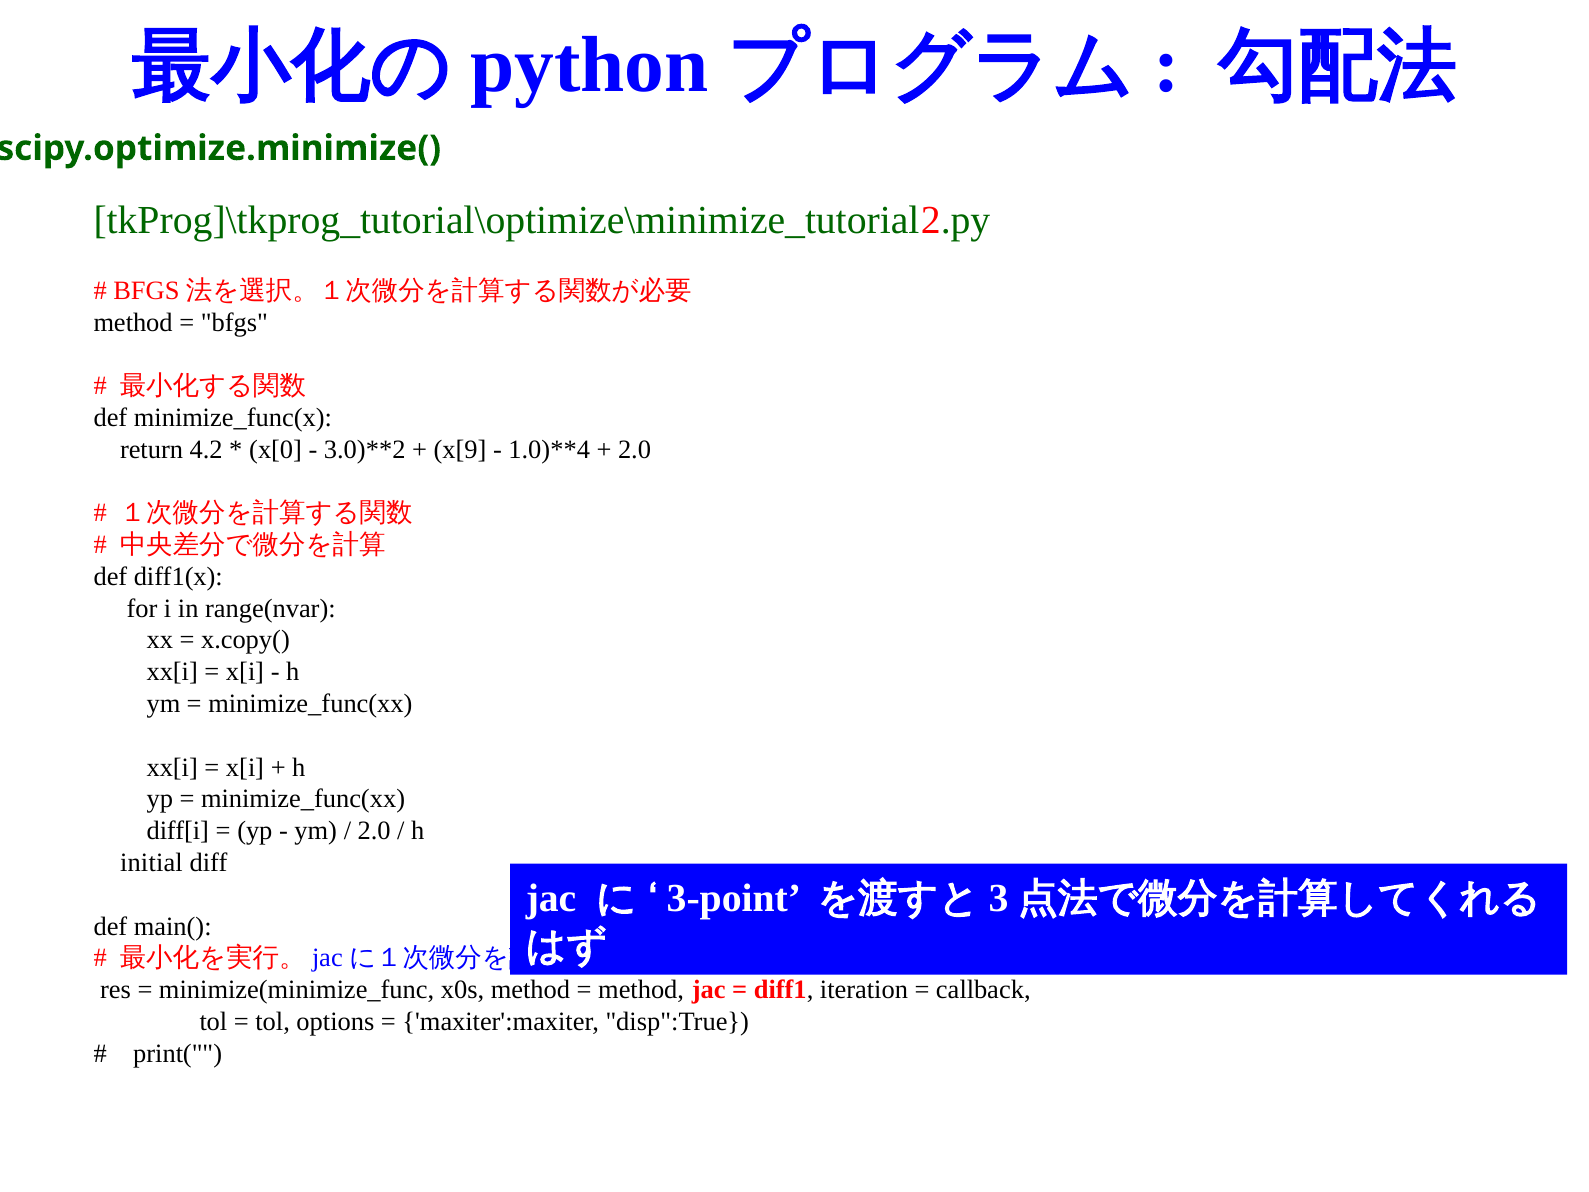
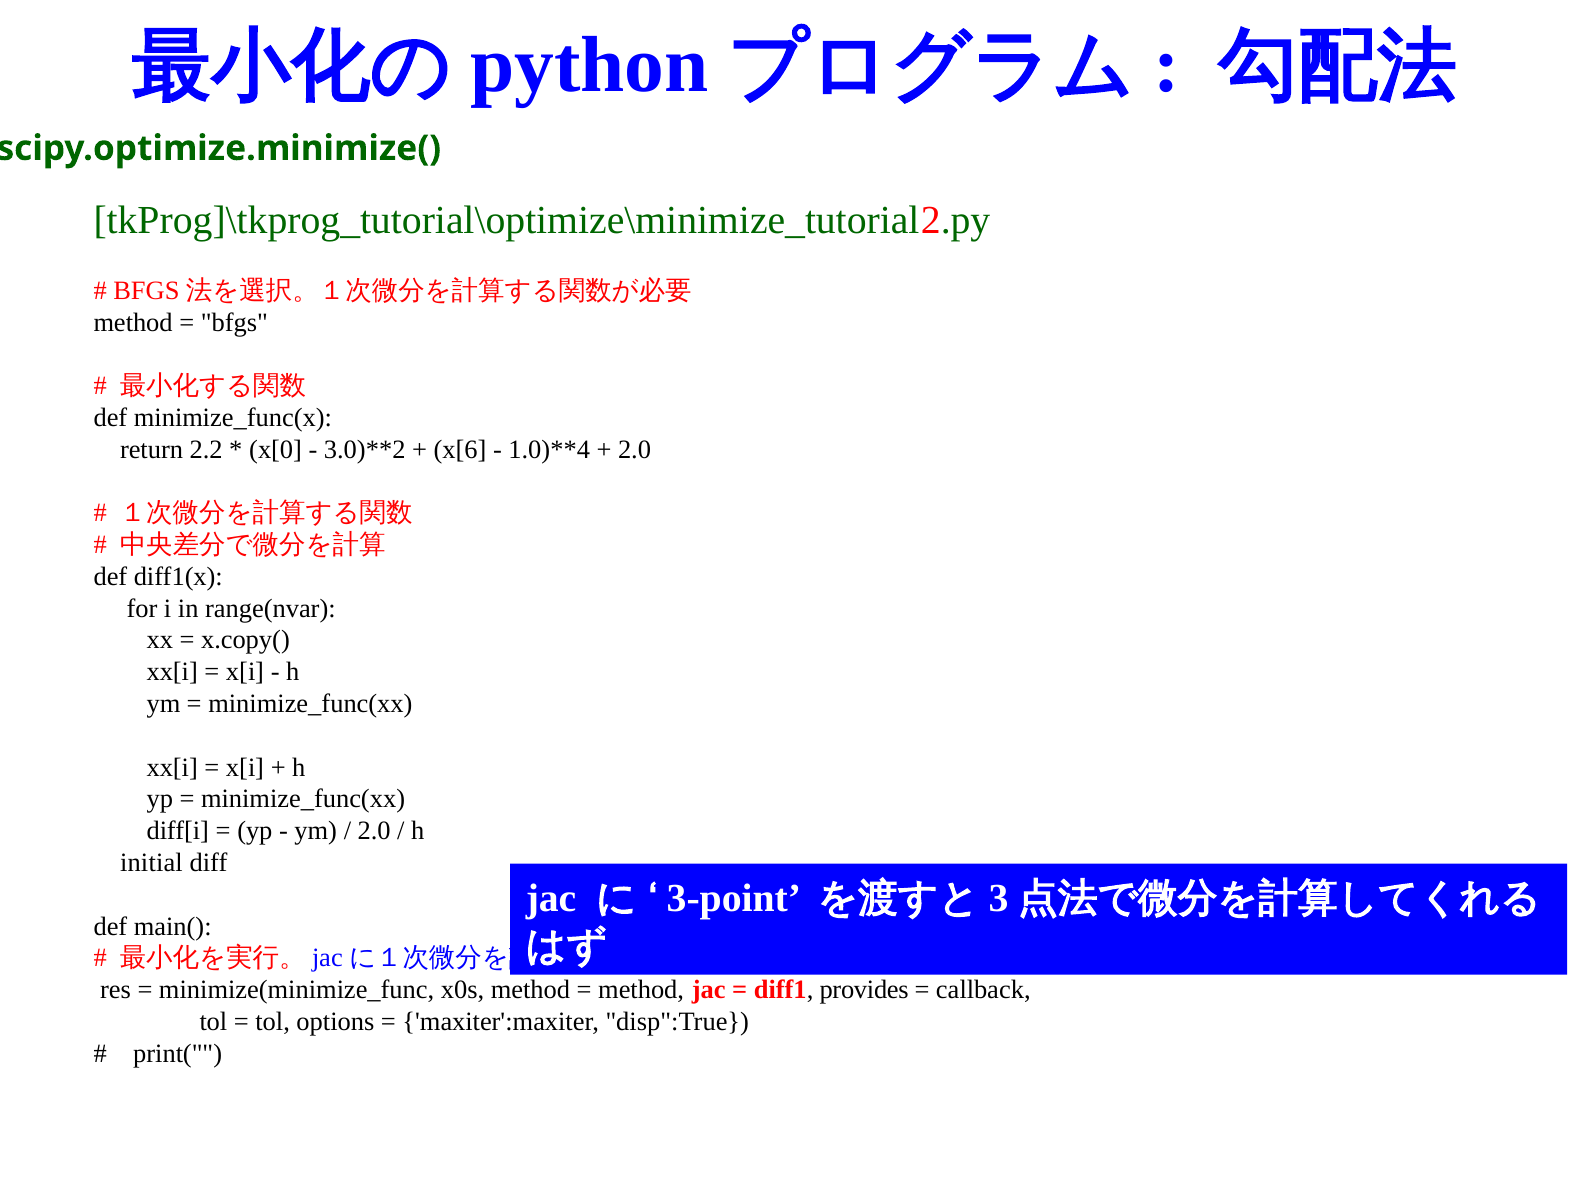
4.2: 4.2 -> 2.2 (206, 449)
x[9: x[9 -> x[6 (460, 449)
iteration: iteration -> provides (864, 990)
